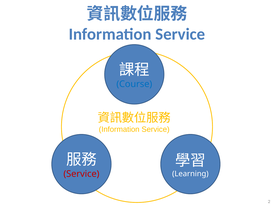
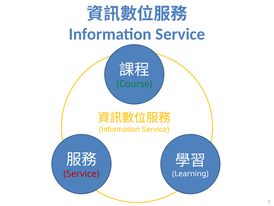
Course colour: blue -> green (134, 84)
